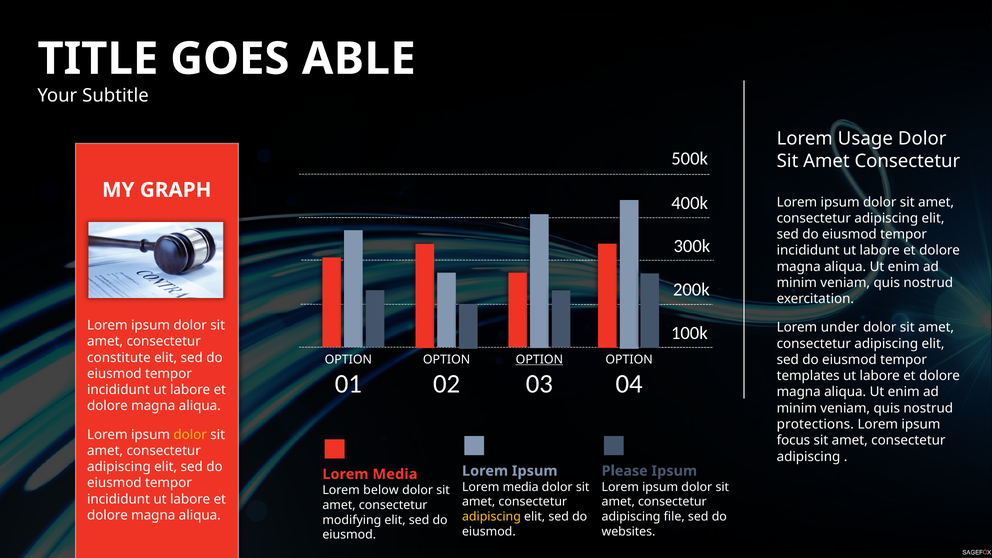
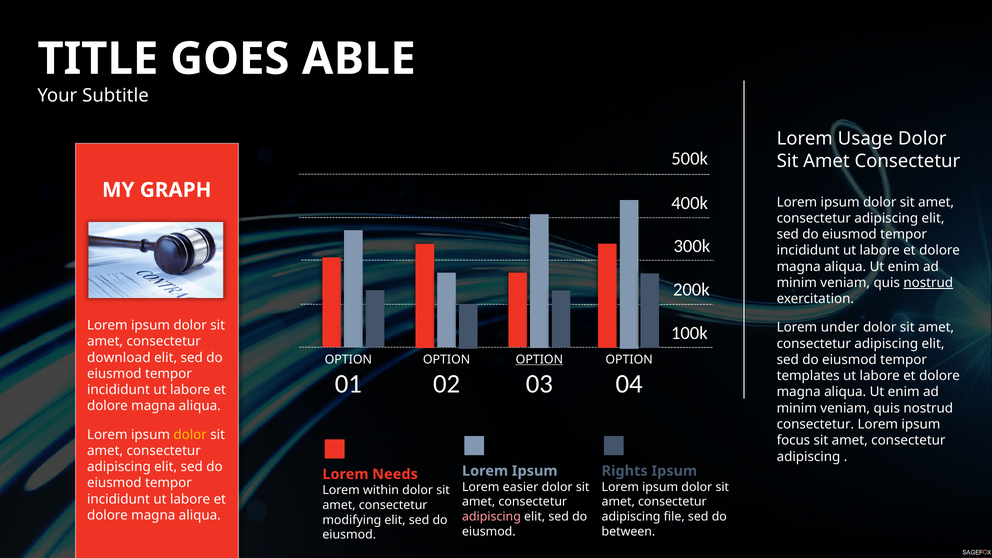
nostrud underline: none -> present (928, 283)
constitute: constitute -> download (119, 358)
protections: protections -> consectetur (815, 424)
Please: Please -> Rights (625, 471)
Media: Media -> Needs (395, 474)
media: media -> easier (521, 487)
below: below -> within (381, 490)
adipiscing colour: yellow -> pink (491, 517)
websites: websites -> between (628, 532)
